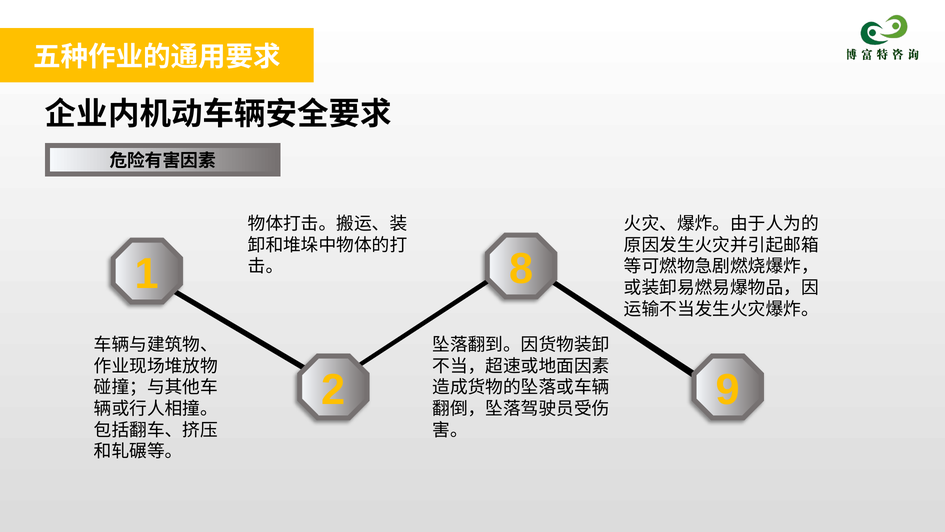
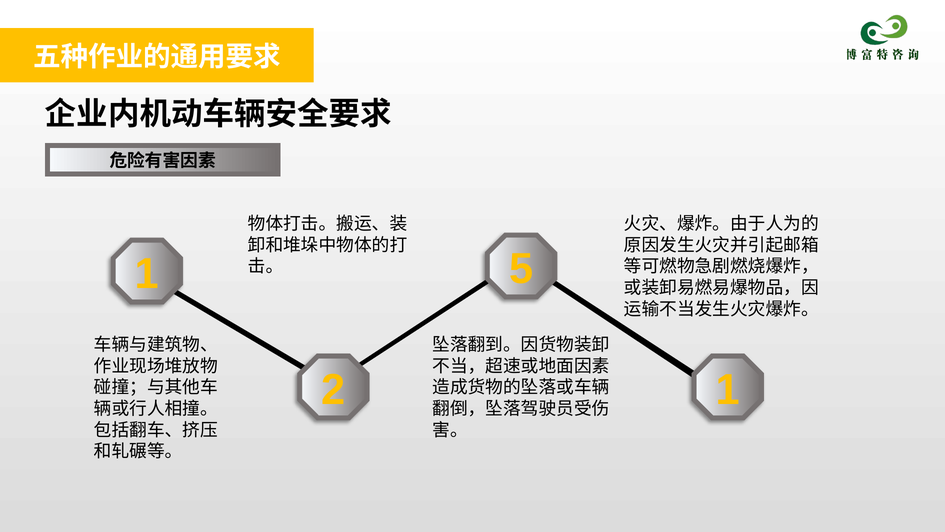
8: 8 -> 5 (521, 269)
2 9: 9 -> 1 (728, 390)
